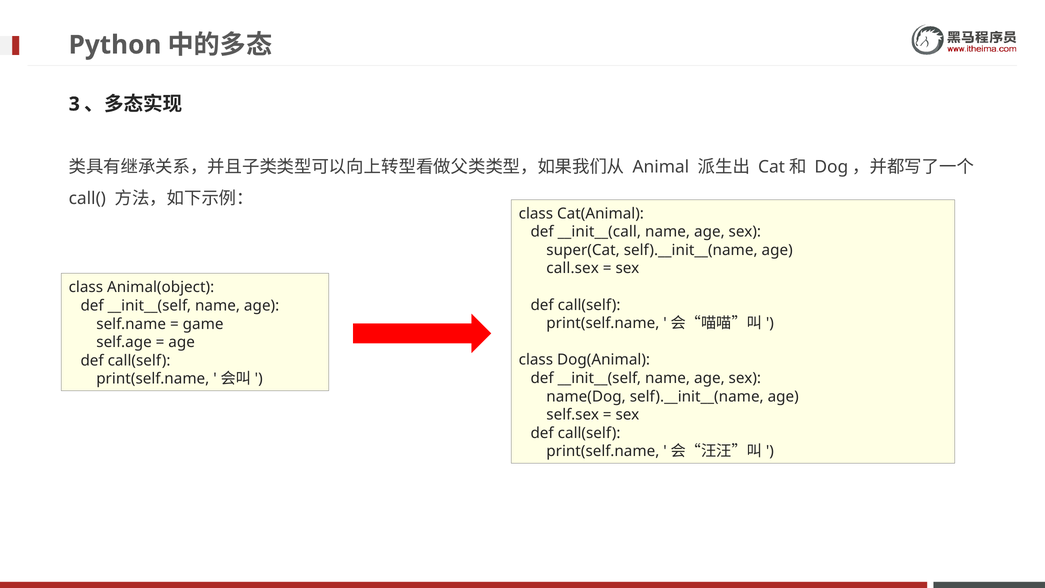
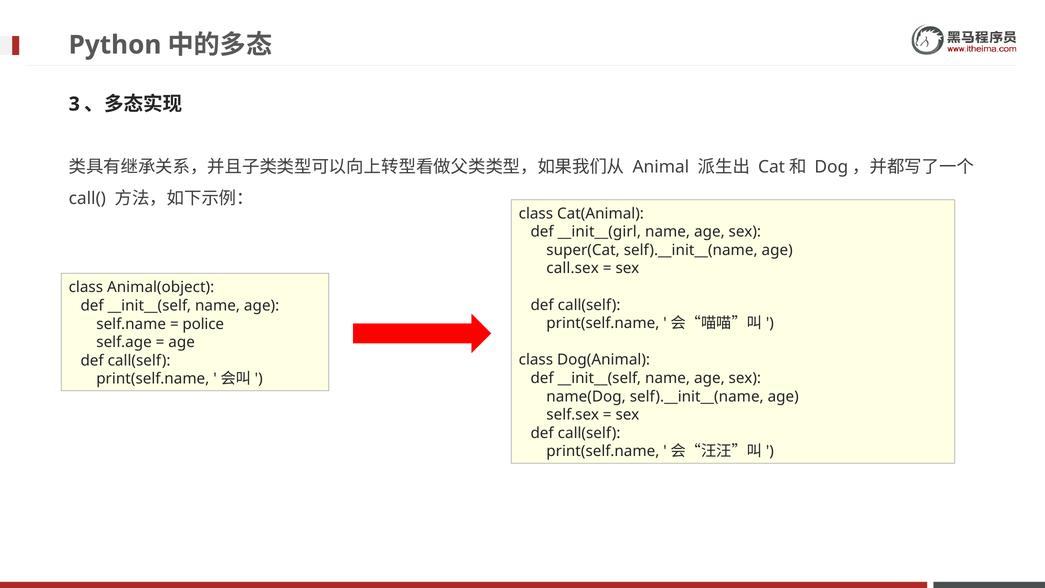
__init__(call: __init__(call -> __init__(girl (599, 232)
game: game -> police (203, 324)
